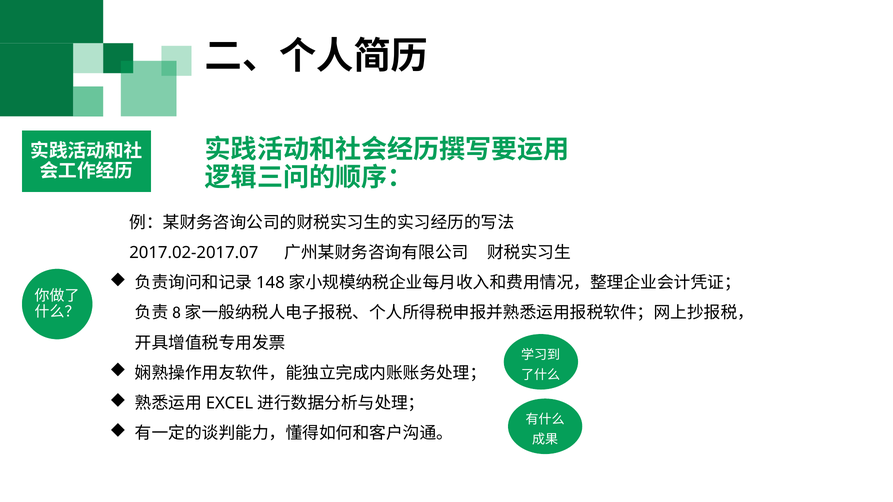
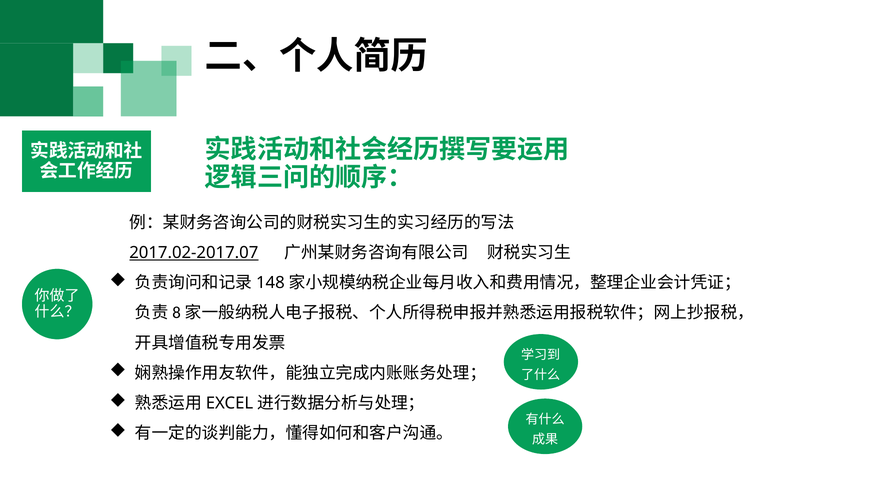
2017.02-2017.07 underline: none -> present (194, 253)
